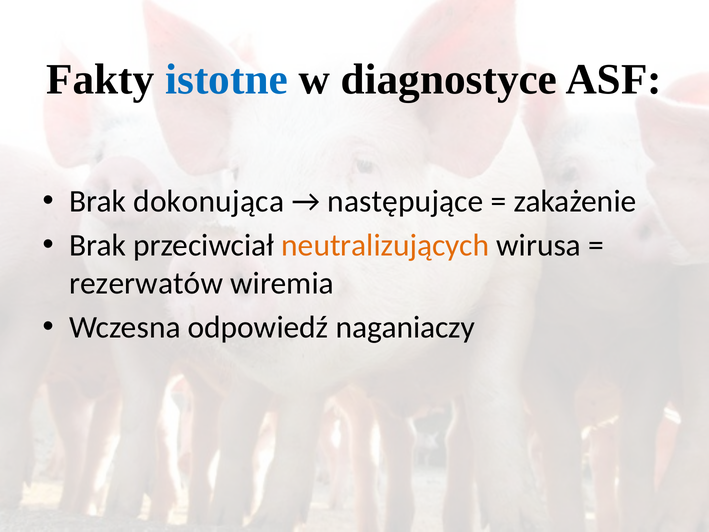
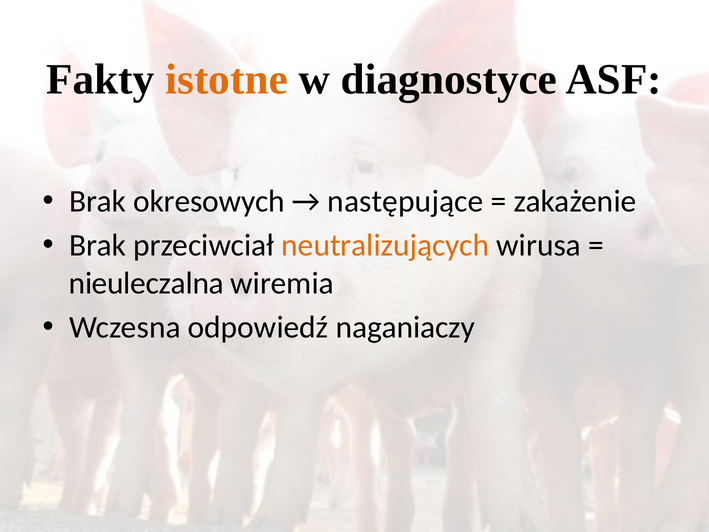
istotne colour: blue -> orange (226, 79)
dokonująca: dokonująca -> okresowych (209, 201)
rezerwatów: rezerwatów -> nieuleczalna (146, 283)
